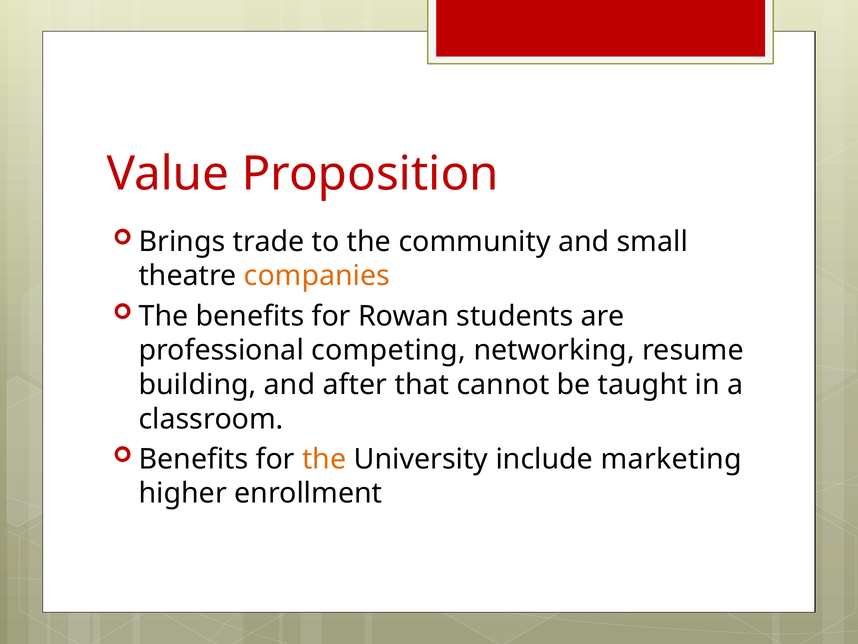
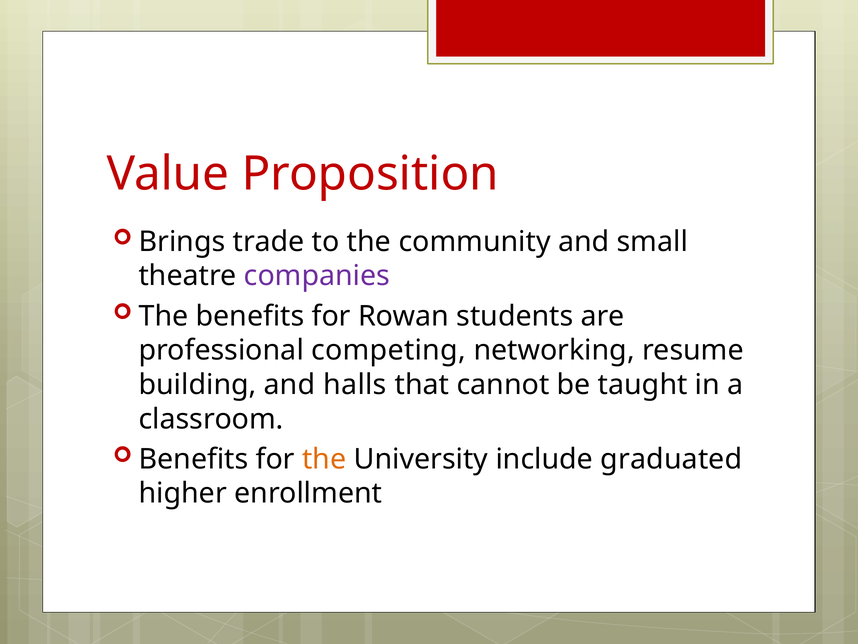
companies colour: orange -> purple (317, 276)
after: after -> halls (355, 384)
marketing: marketing -> graduated (671, 459)
